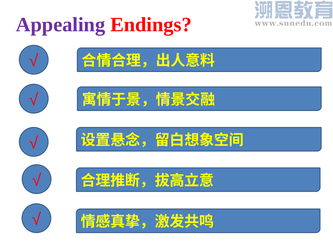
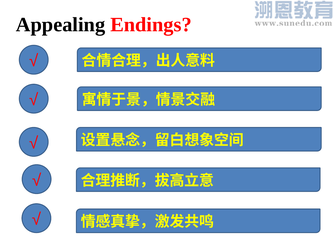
Appealing colour: purple -> black (61, 25)
